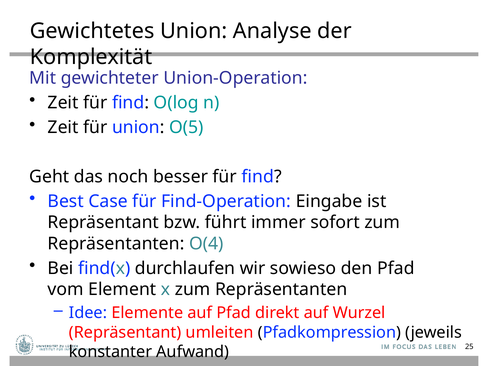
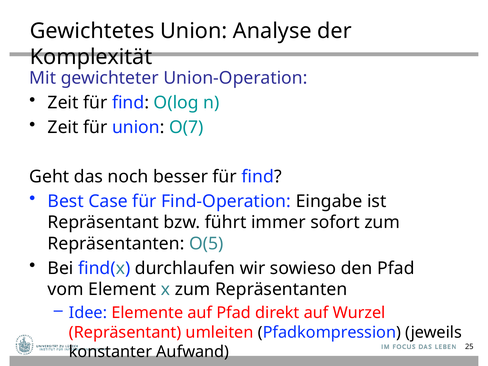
O(5: O(5 -> O(7 (186, 127)
O(4: O(4 -> O(5 (206, 244)
